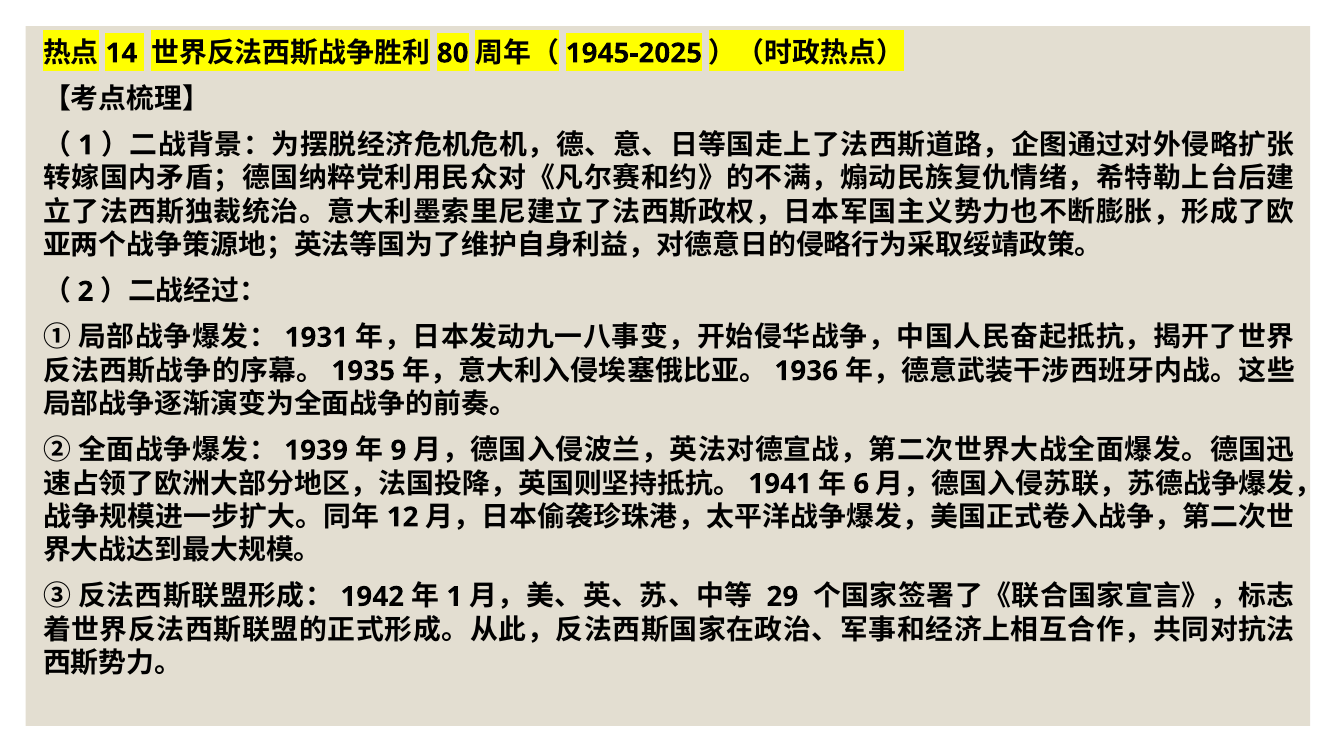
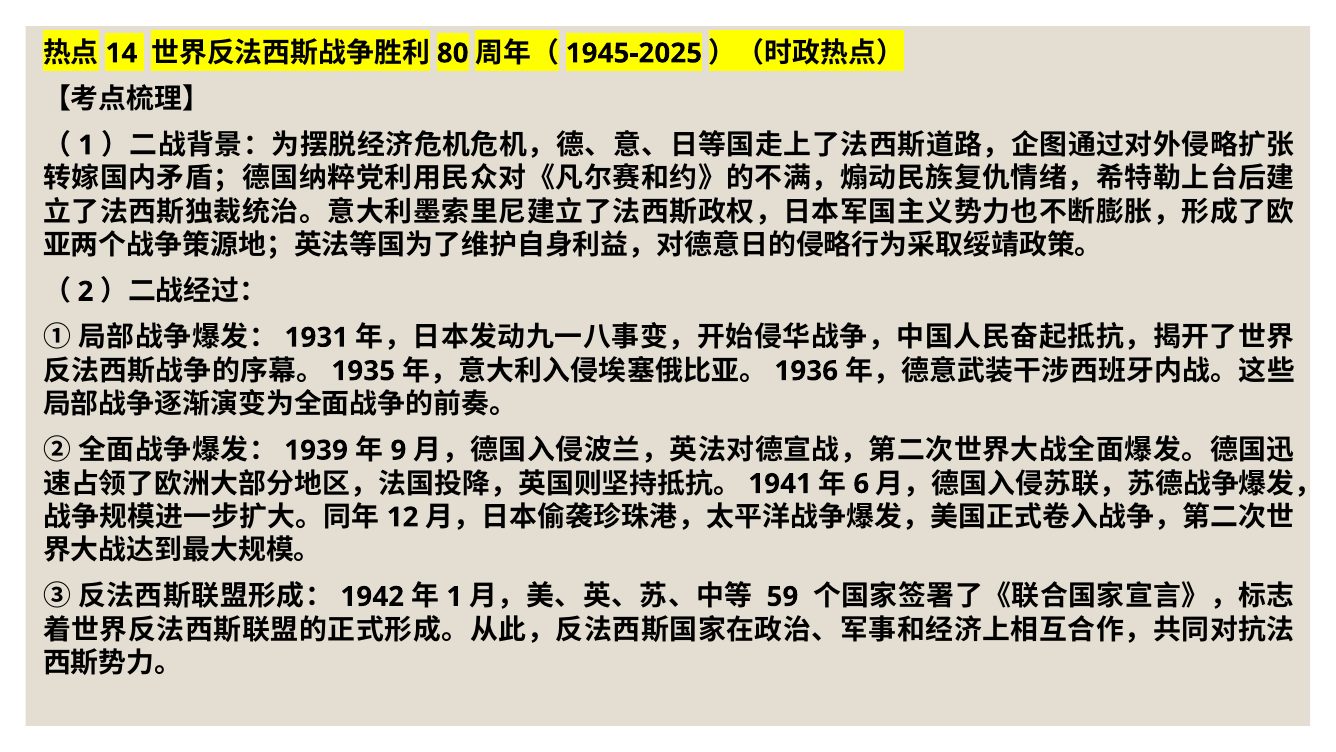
29: 29 -> 59 (782, 596)
